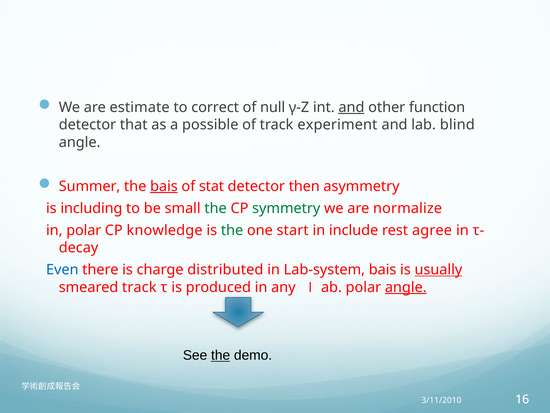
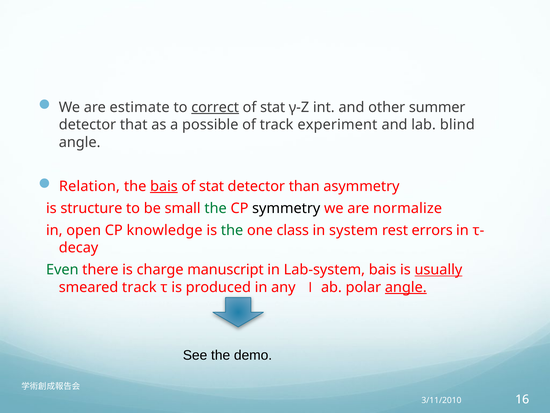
correct underline: none -> present (215, 107)
null: null -> stat (273, 107)
and underline: present -> none (351, 107)
function: function -> summer (437, 107)
Summer: Summer -> Relation (89, 186)
then: then -> than (304, 186)
including: including -> structure (91, 208)
symmetry colour: green -> black (286, 208)
in polar: polar -> open (84, 230)
start: start -> class (293, 230)
include: include -> system (354, 230)
agree: agree -> errors (432, 230)
Even colour: blue -> green (62, 269)
distributed: distributed -> manuscript (225, 269)
the underline: present -> none (221, 355)
